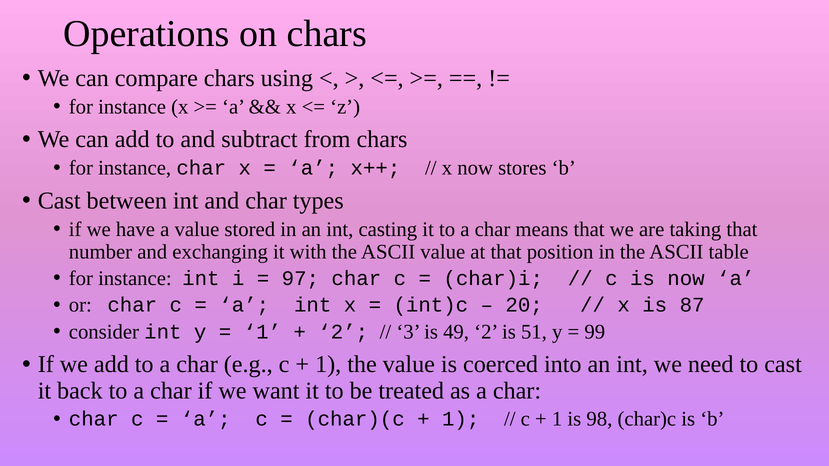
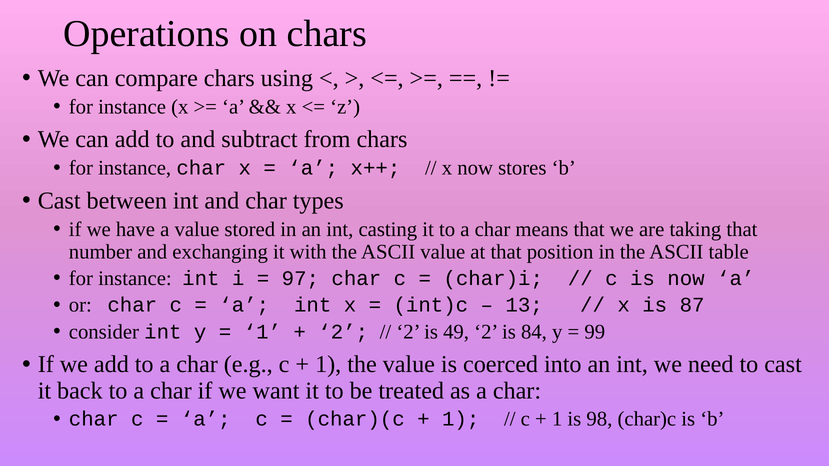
20: 20 -> 13 (524, 305)
3: 3 -> 2 (408, 332)
51: 51 -> 84 (534, 332)
